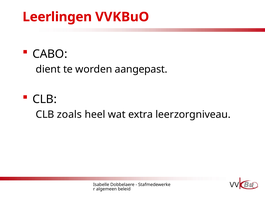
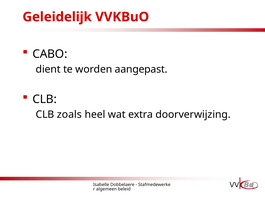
Leerlingen: Leerlingen -> Geleidelijk (57, 17)
leerzorgniveau: leerzorgniveau -> doorverwijzing (193, 115)
